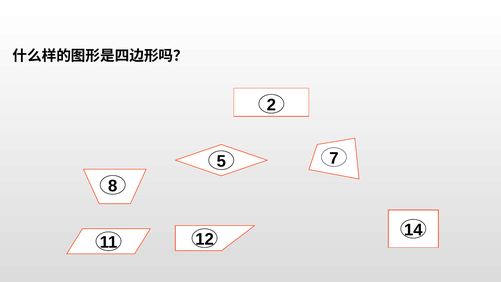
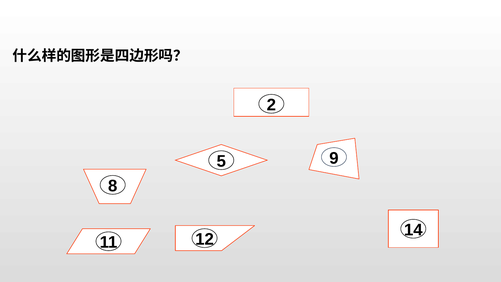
7: 7 -> 9 (334, 158)
